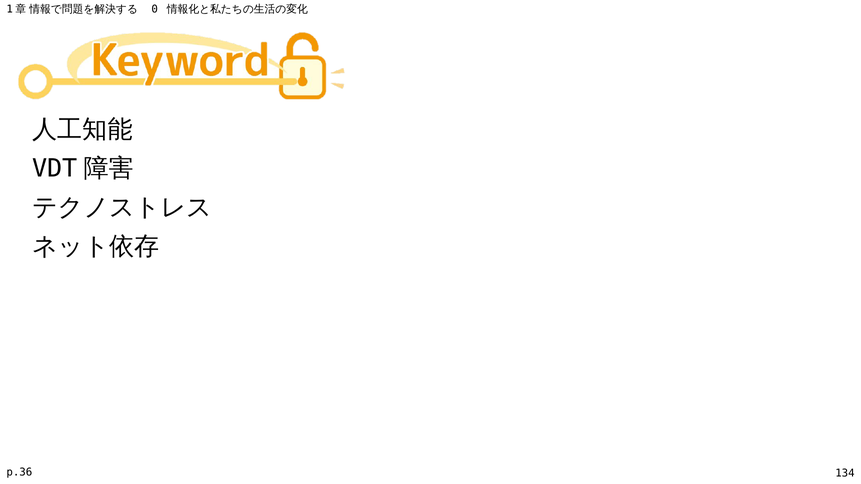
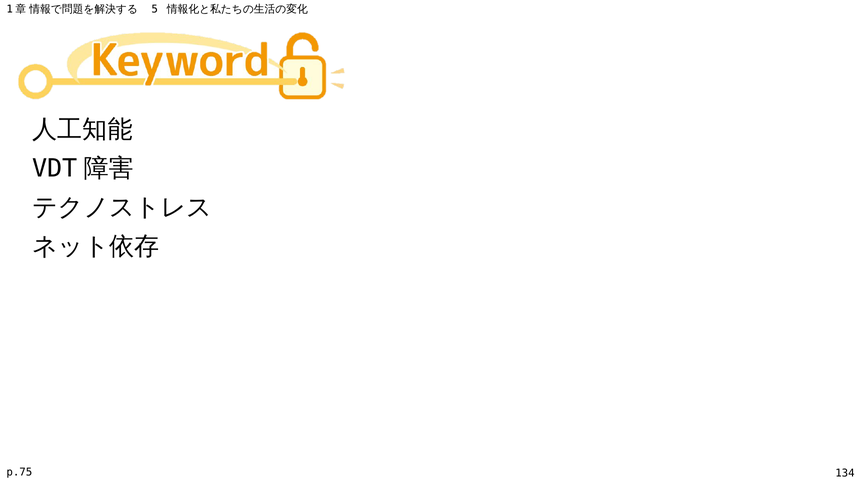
0: 0 -> 5 (155, 9)
p.36: p.36 -> p.75 (19, 473)
